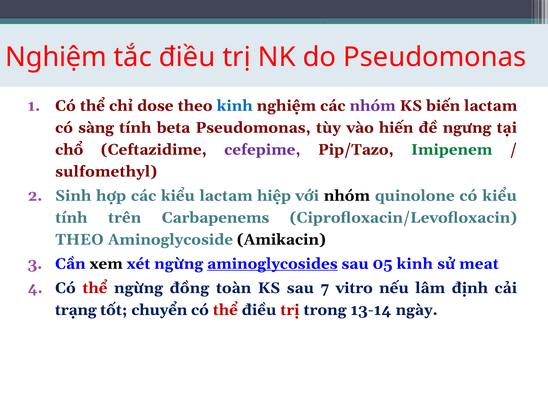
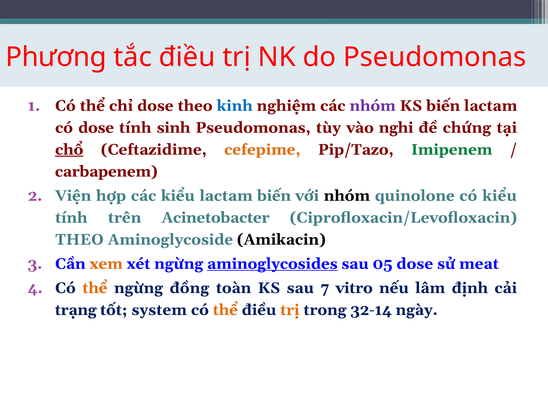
Nghiệm: Nghiệm -> Phương (56, 57)
có sàng: sàng -> dose (96, 128)
beta: beta -> sinh (174, 128)
hiến: hiến -> nghi (396, 128)
ngưng: ngưng -> chứng (467, 128)
chổ underline: none -> present (69, 150)
cefepime colour: purple -> orange (262, 150)
sulfomethyl: sulfomethyl -> carbapenem (106, 172)
Sinh: Sinh -> Viện (73, 196)
lactam hiệp: hiệp -> biến (274, 196)
Carbapenems: Carbapenems -> Acinetobacter (216, 218)
xem colour: black -> orange (106, 264)
05 kinh: kinh -> dose (415, 264)
thể colour: red -> orange (95, 288)
chuyển: chuyển -> system (159, 310)
thể colour: red -> orange (225, 310)
trị colour: red -> orange (290, 310)
13-14: 13-14 -> 32-14 (371, 310)
